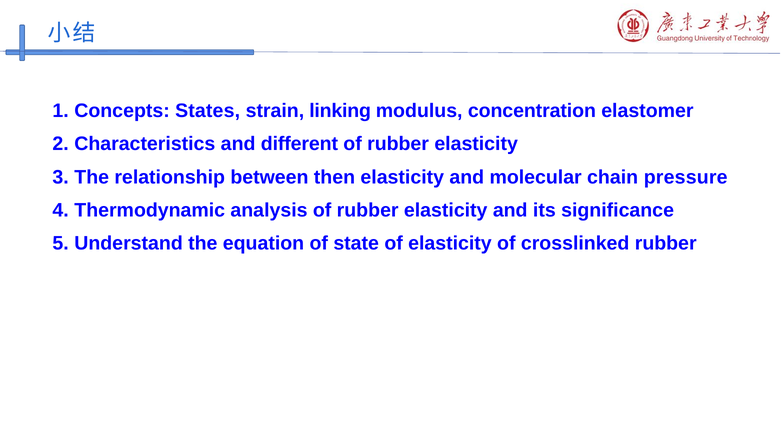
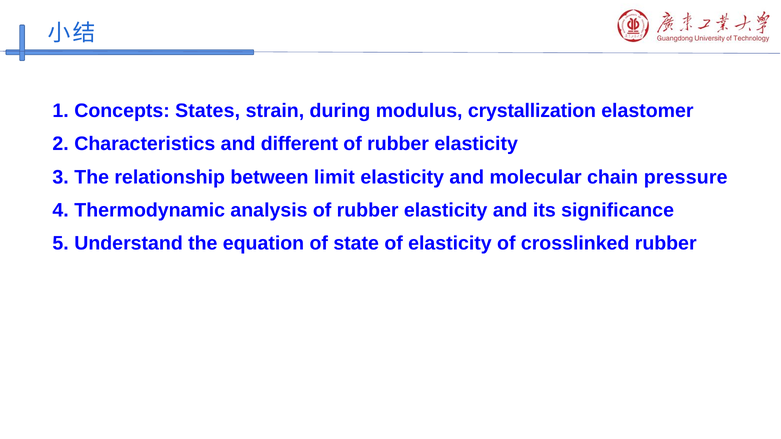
linking: linking -> during (340, 111)
concentration: concentration -> crystallization (532, 111)
then: then -> limit (334, 177)
